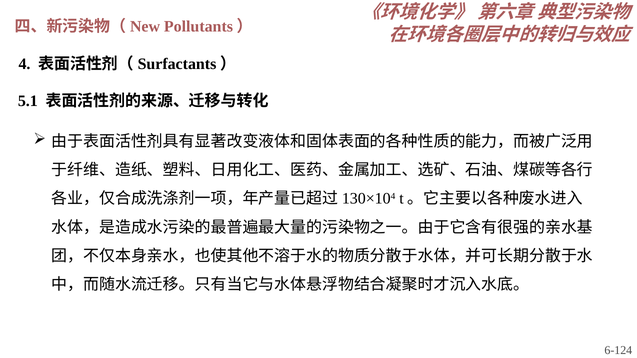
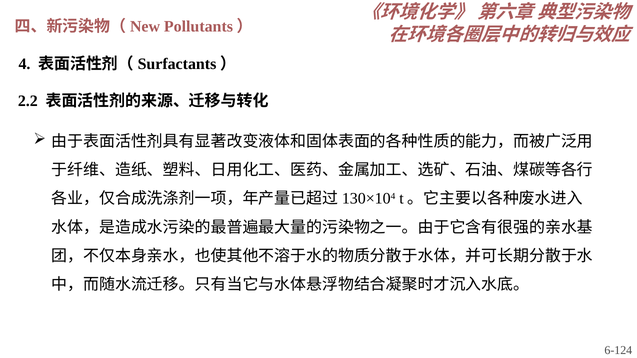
5.1: 5.1 -> 2.2 (28, 101)
